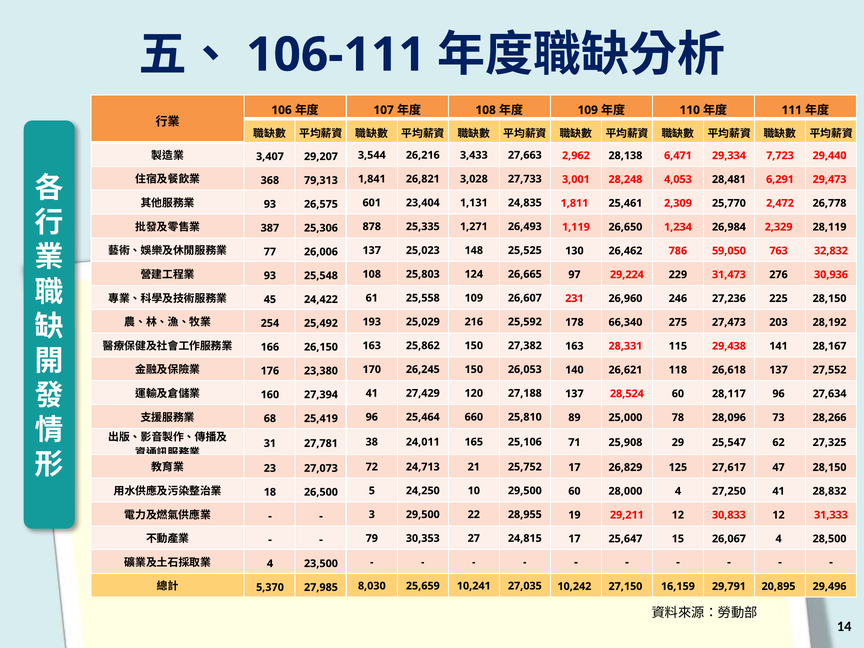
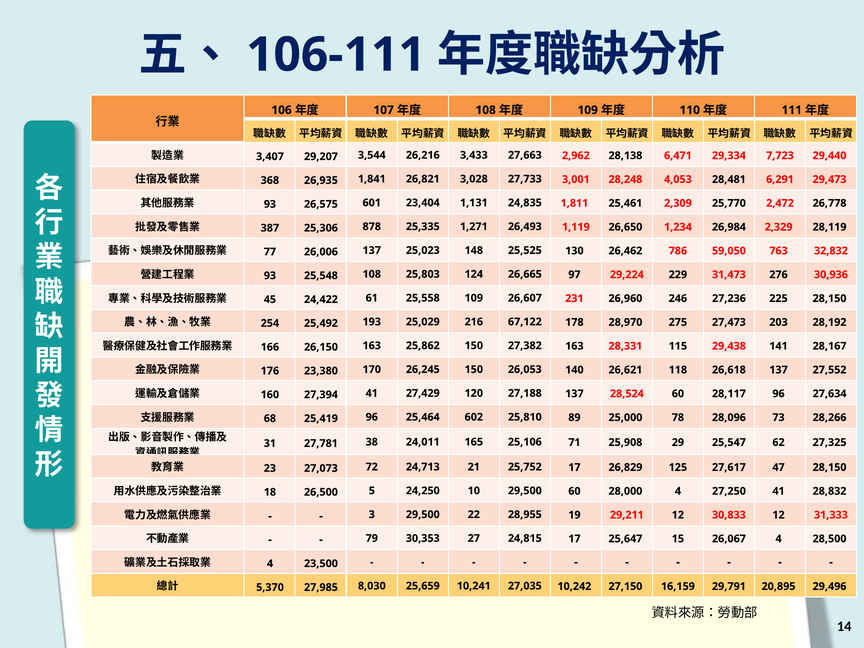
79,313: 79,313 -> 26,935 (321, 180)
25,592: 25,592 -> 67,122 (525, 322)
66,340: 66,340 -> 28,970 (625, 322)
660: 660 -> 602 (474, 417)
